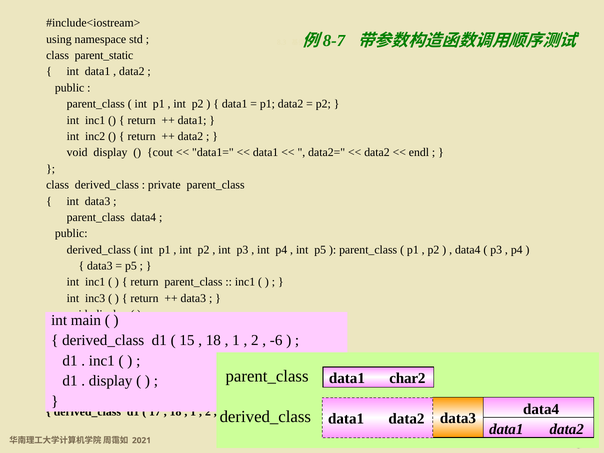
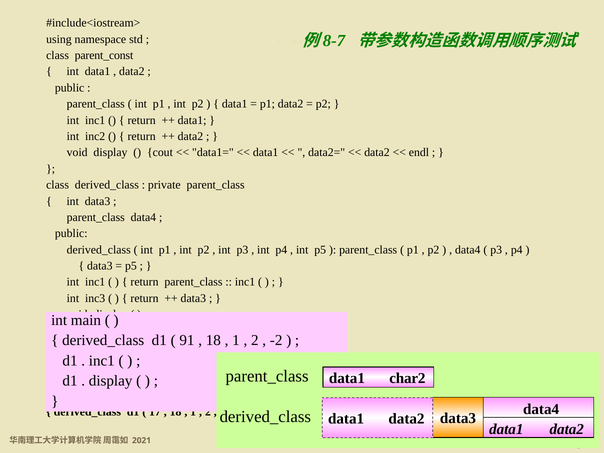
parent_static: parent_static -> parent_const (104, 55)
15: 15 -> 91 (187, 340)
-6: -6 -> -2 (276, 340)
